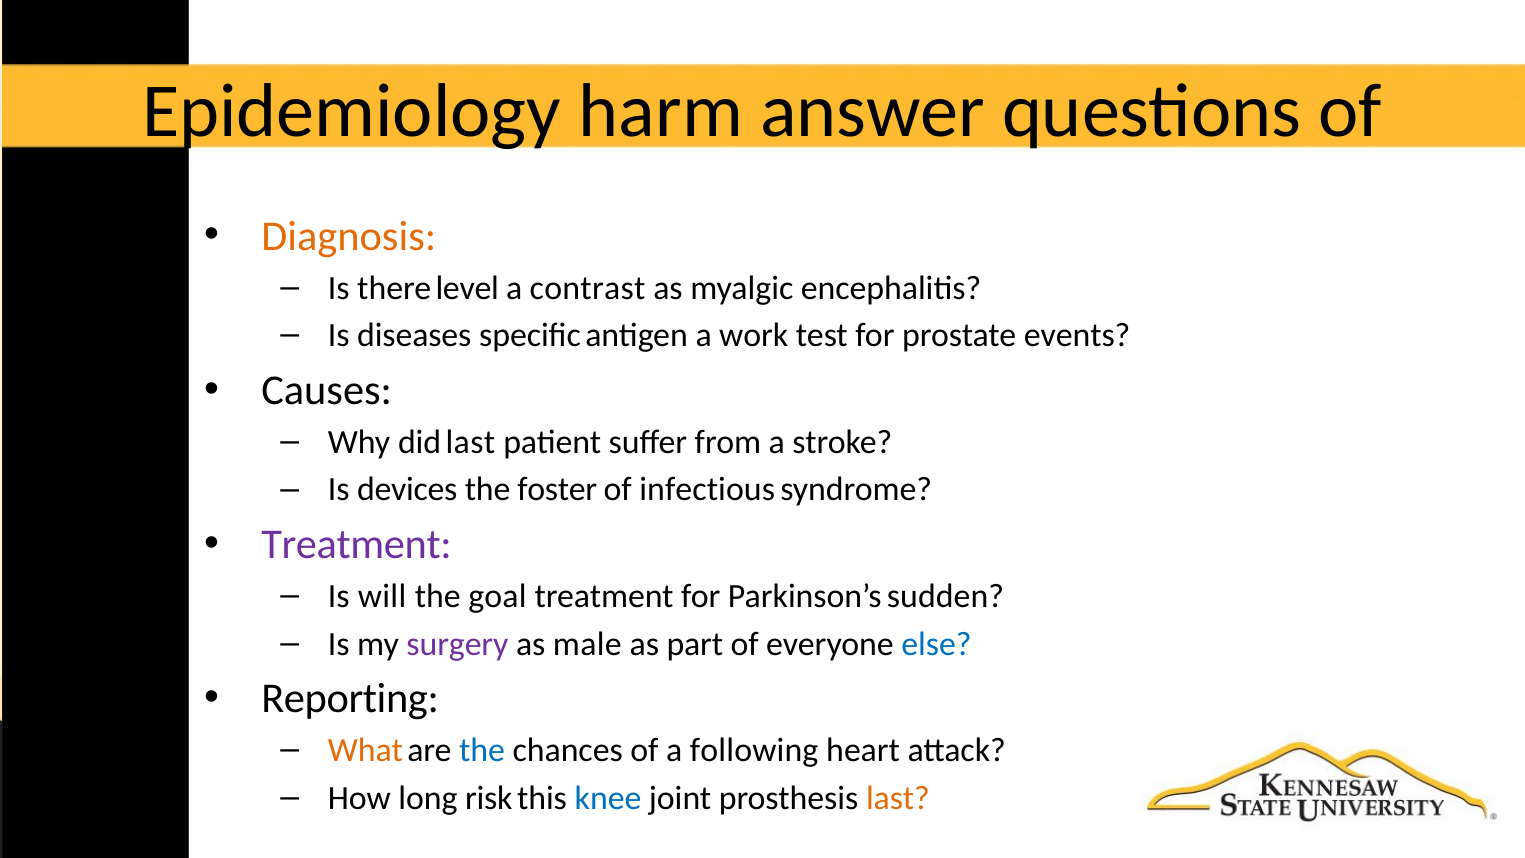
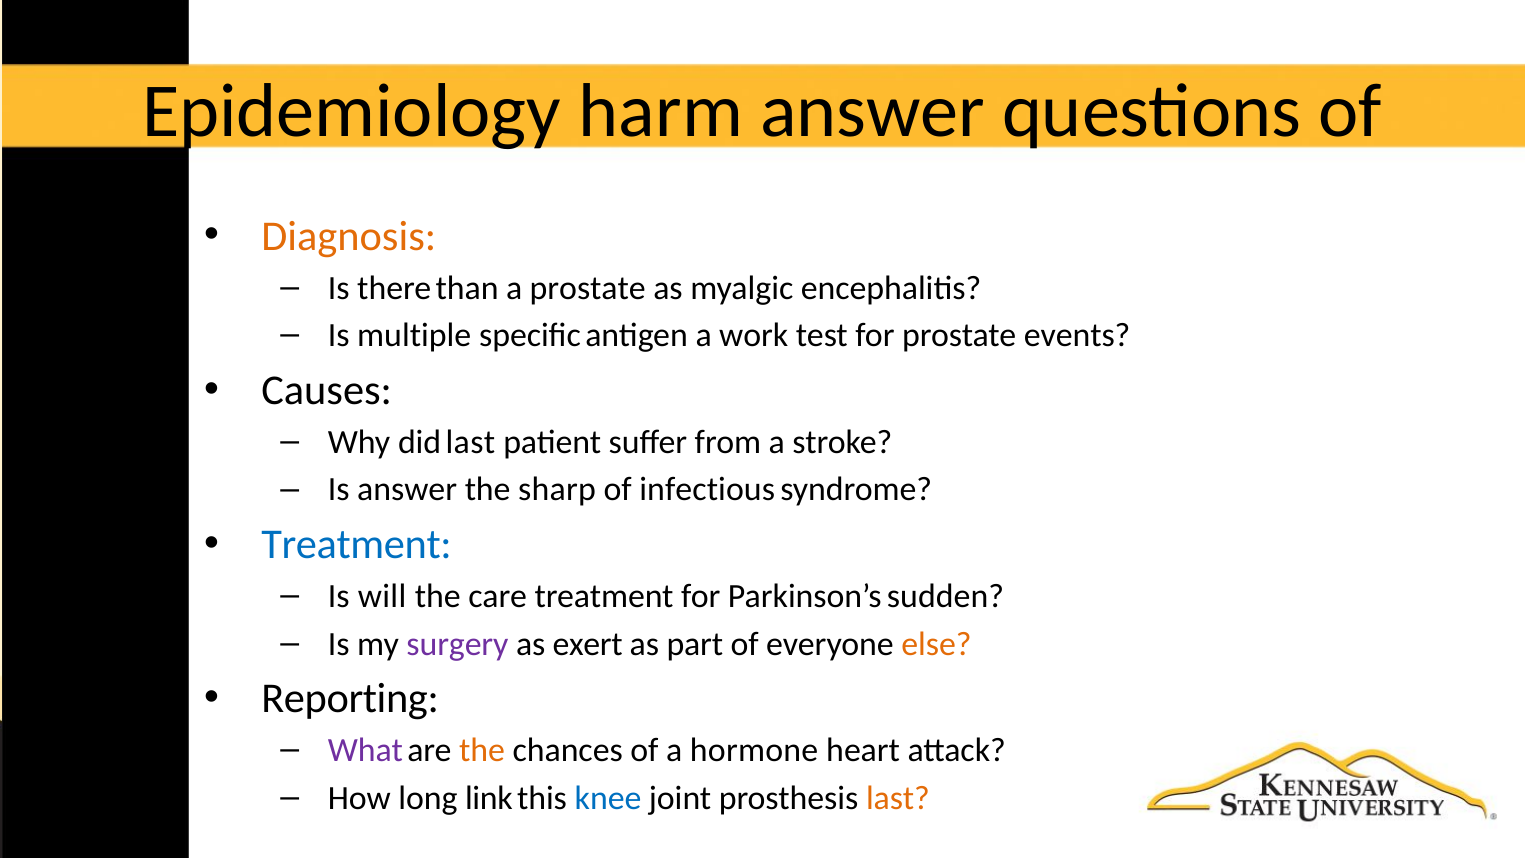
level: level -> than (467, 288)
a contrast: contrast -> prostate (588, 288)
diseases: diseases -> multiple (414, 336)
Is devices: devices -> answer (407, 490)
foster: foster -> sharp (557, 490)
Treatment colour: purple -> blue (356, 545)
goal: goal -> care (498, 596)
male: male -> exert (588, 644)
else colour: blue -> orange (936, 644)
What colour: orange -> purple (365, 751)
the colour: blue -> orange (482, 751)
following: following -> hormone (754, 751)
risk: risk -> link (489, 798)
